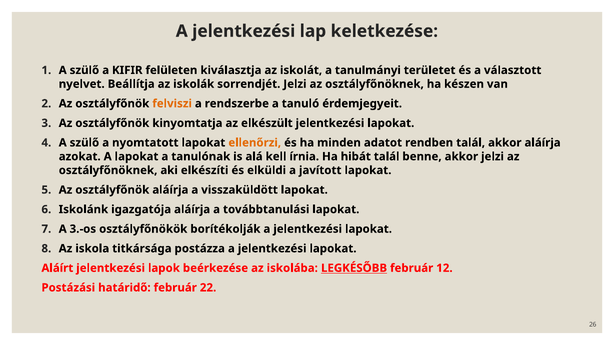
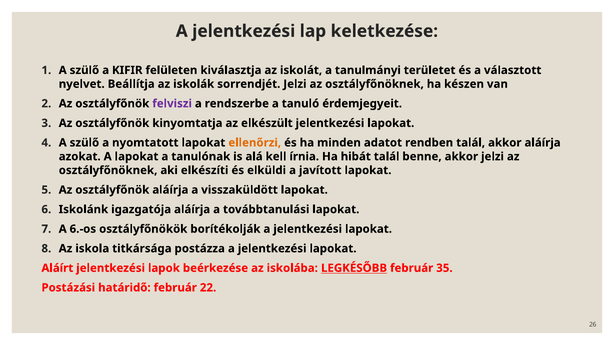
felviszi colour: orange -> purple (172, 104)
3.-os: 3.-os -> 6.-os (83, 229)
12: 12 -> 35 (444, 268)
